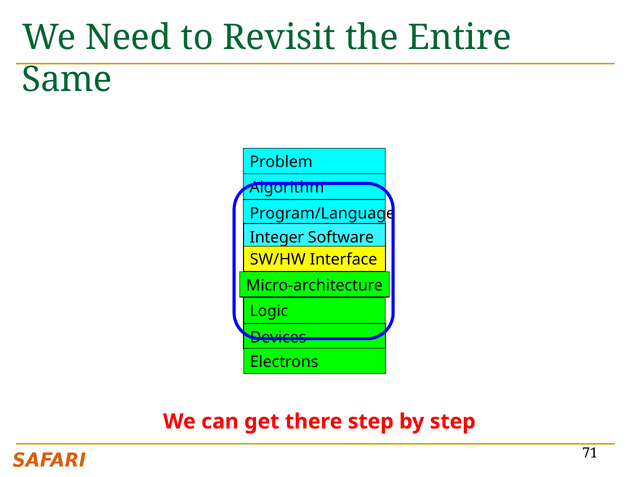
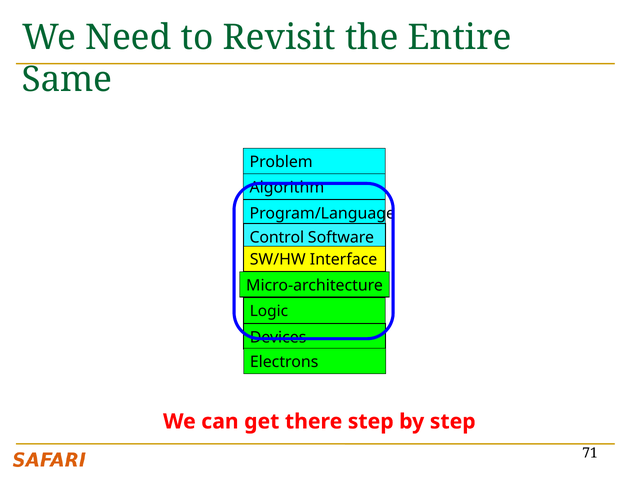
Integer: Integer -> Control (277, 237)
